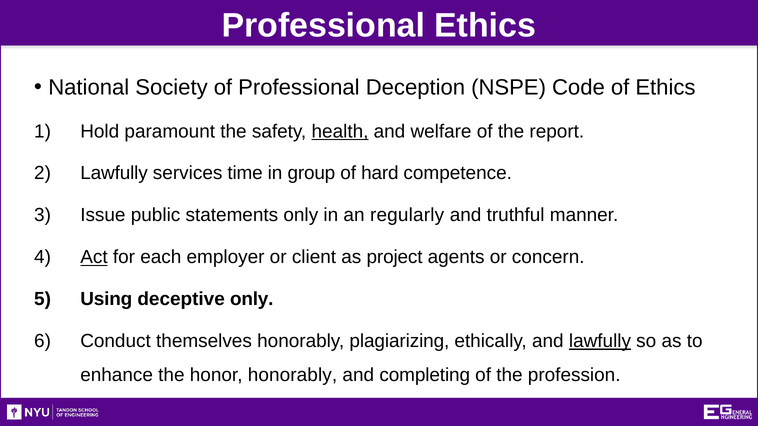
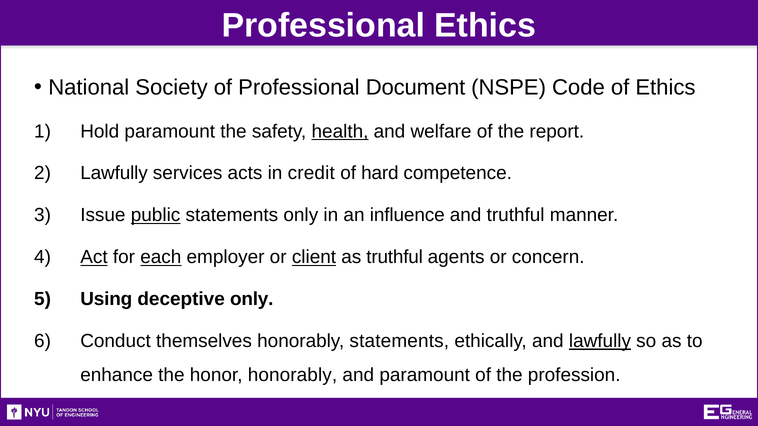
Deception: Deception -> Document (416, 88)
time: time -> acts (245, 173)
group: group -> credit (311, 173)
public underline: none -> present (156, 215)
regularly: regularly -> influence (407, 215)
each underline: none -> present (161, 257)
client underline: none -> present (314, 257)
as project: project -> truthful (395, 257)
honorably plagiarizing: plagiarizing -> statements (399, 341)
and completing: completing -> paramount (425, 376)
